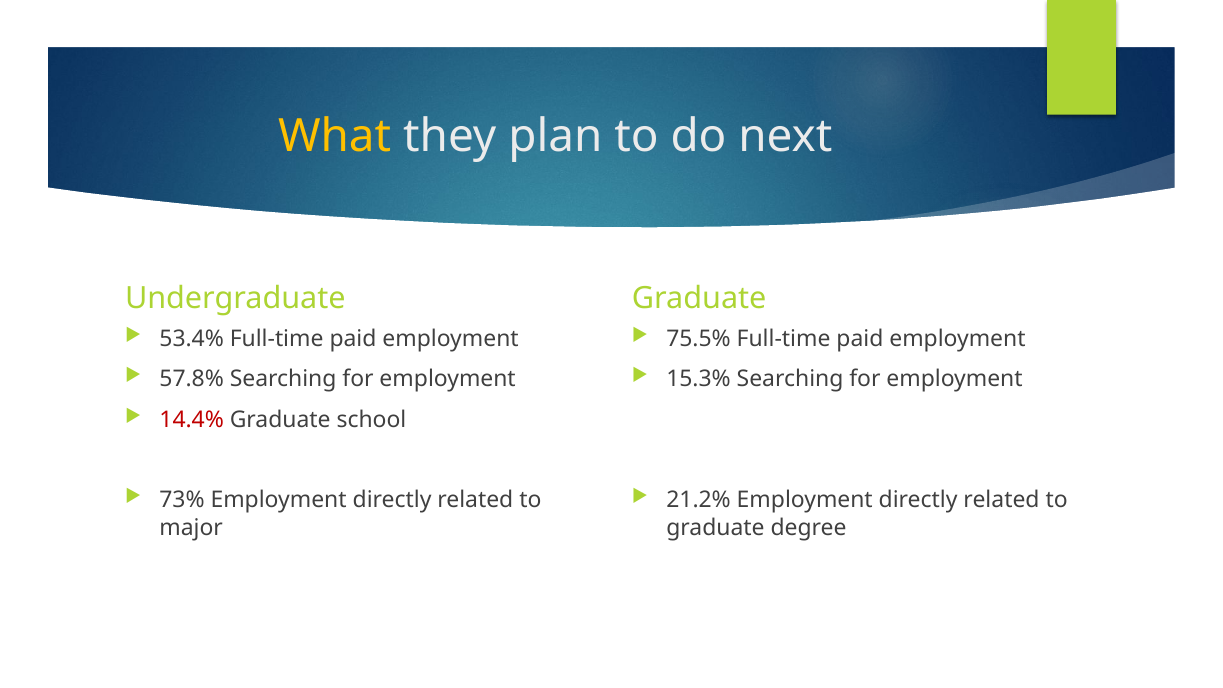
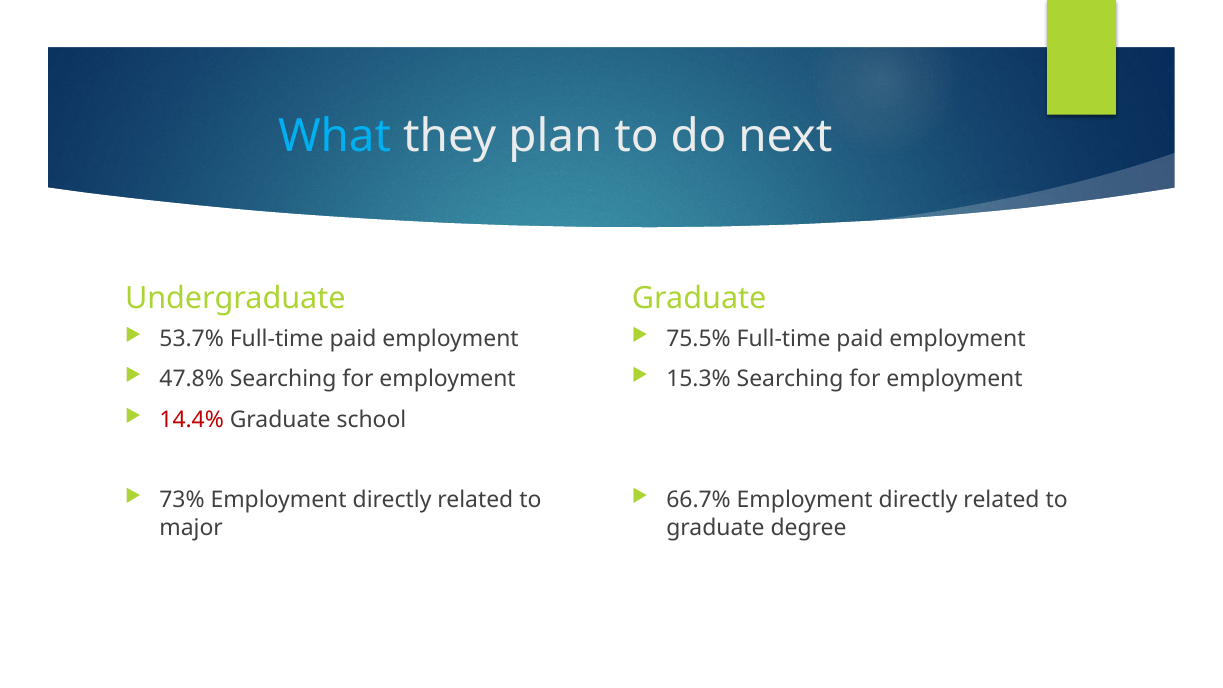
What colour: yellow -> light blue (335, 136)
53.4%: 53.4% -> 53.7% (192, 339)
57.8%: 57.8% -> 47.8% (192, 379)
21.2%: 21.2% -> 66.7% (699, 500)
